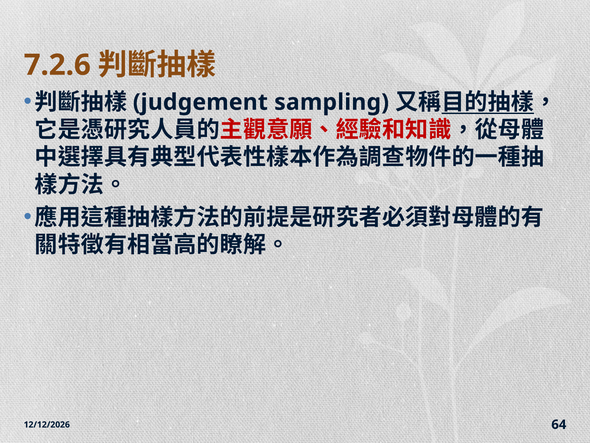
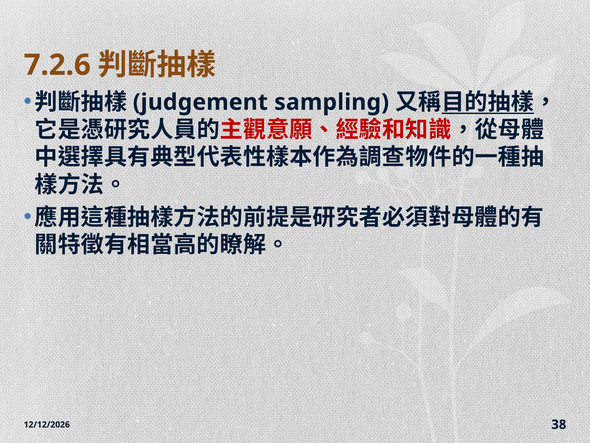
64: 64 -> 38 (559, 424)
